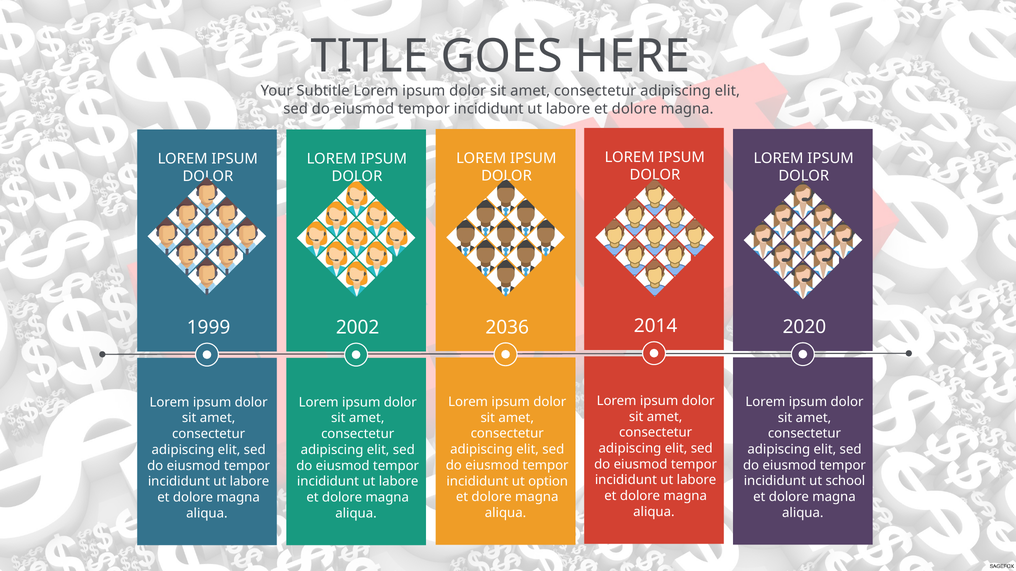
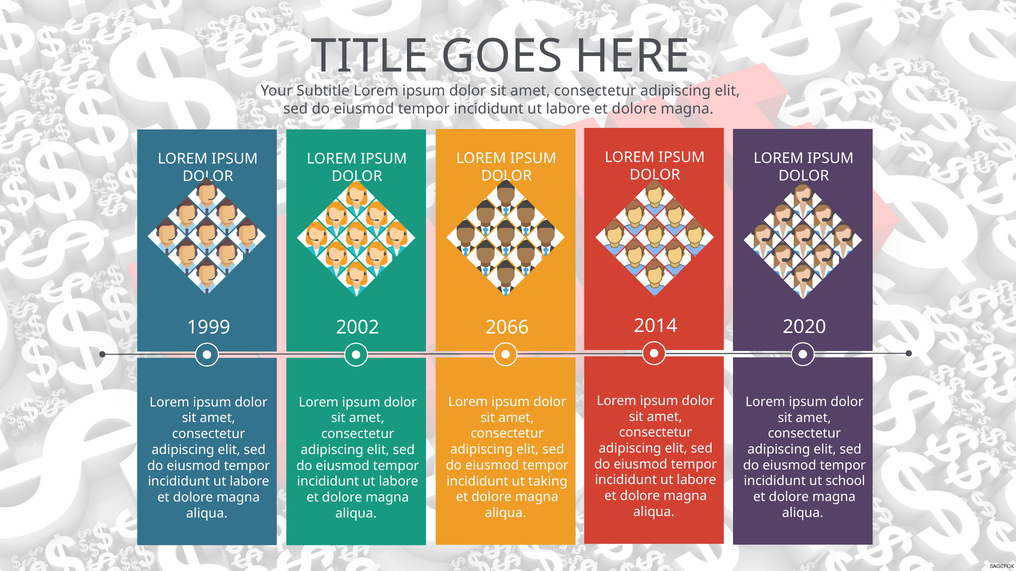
2036: 2036 -> 2066 (507, 328)
option: option -> taking (548, 482)
